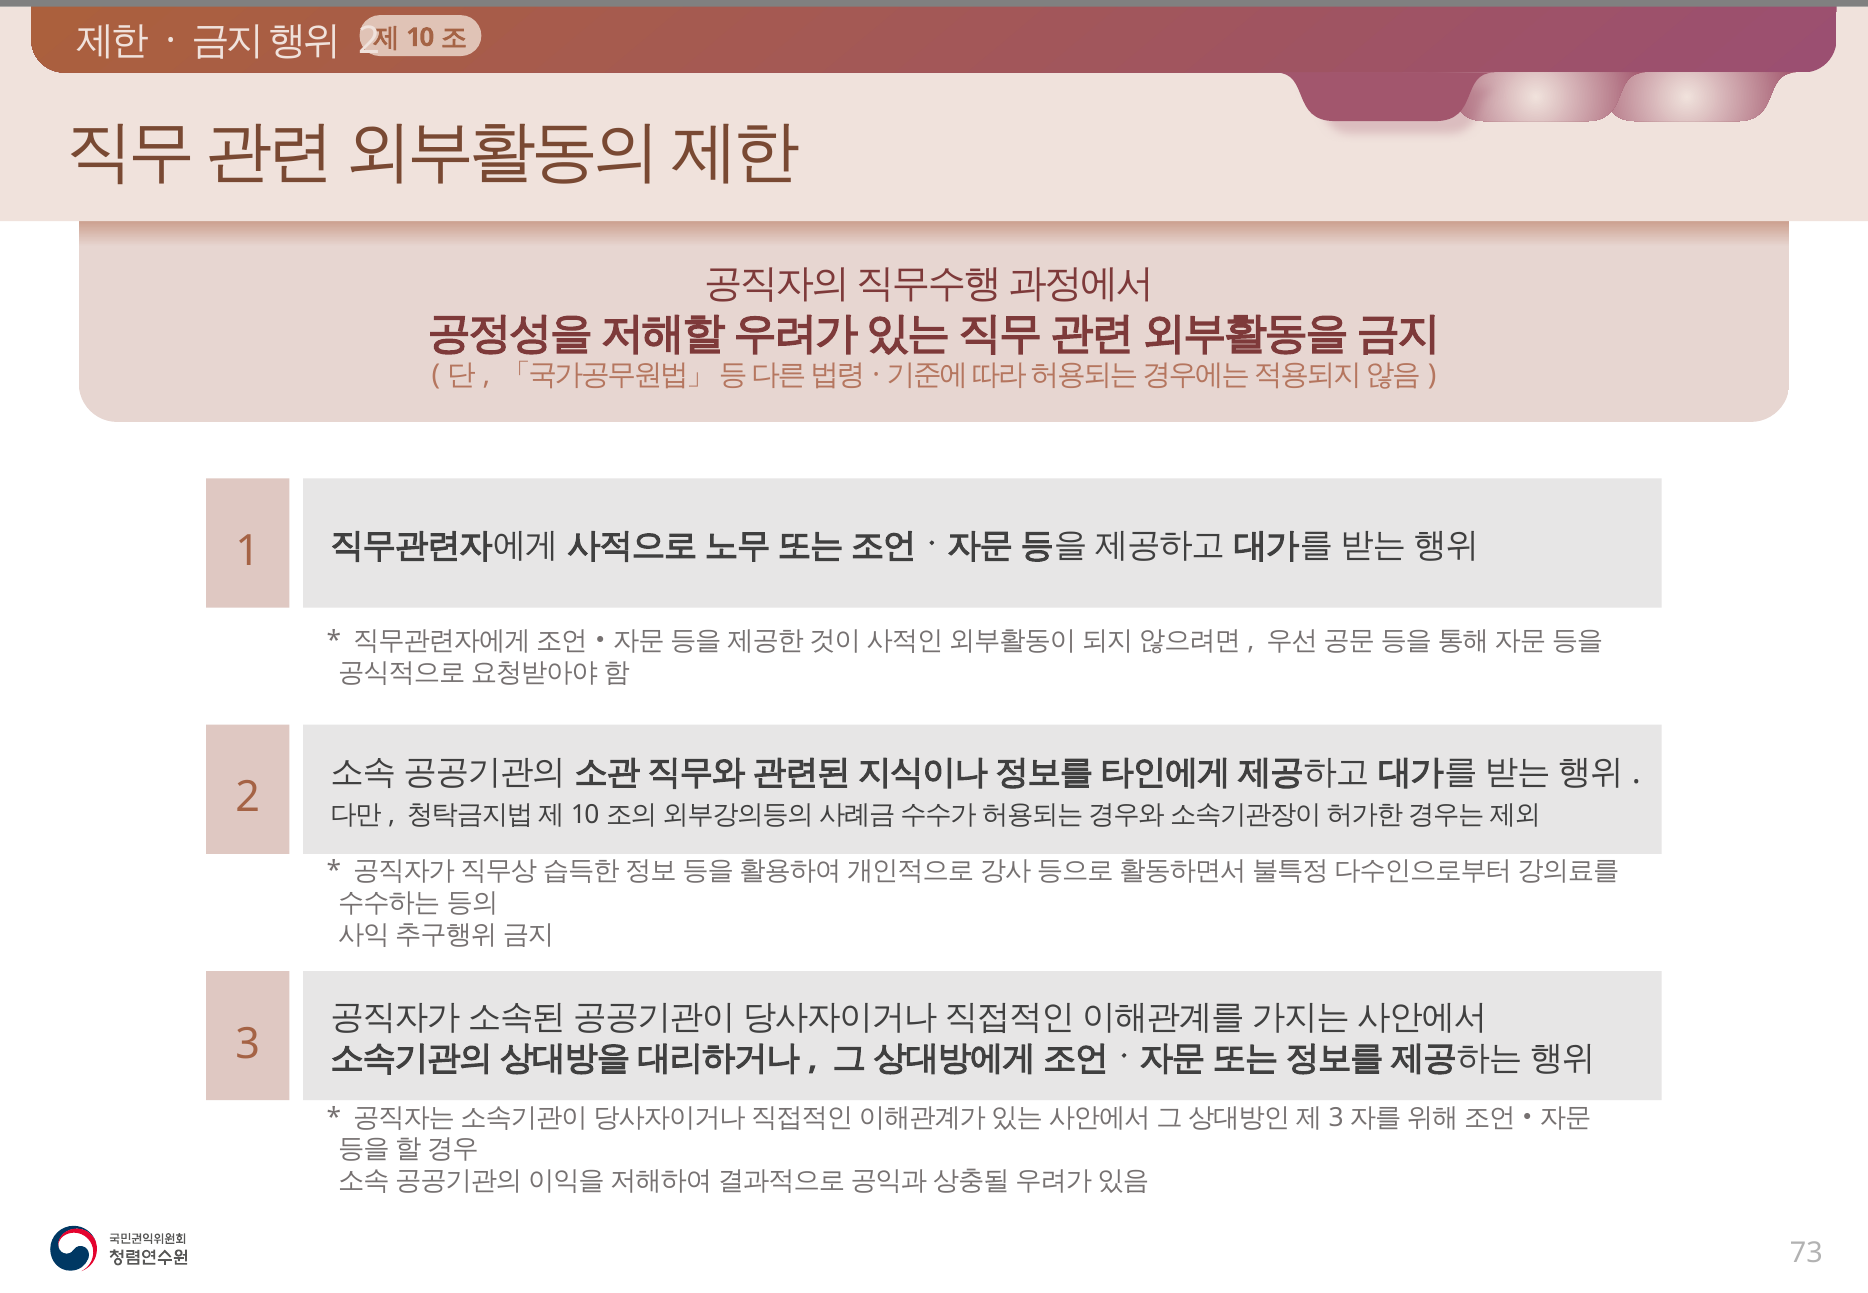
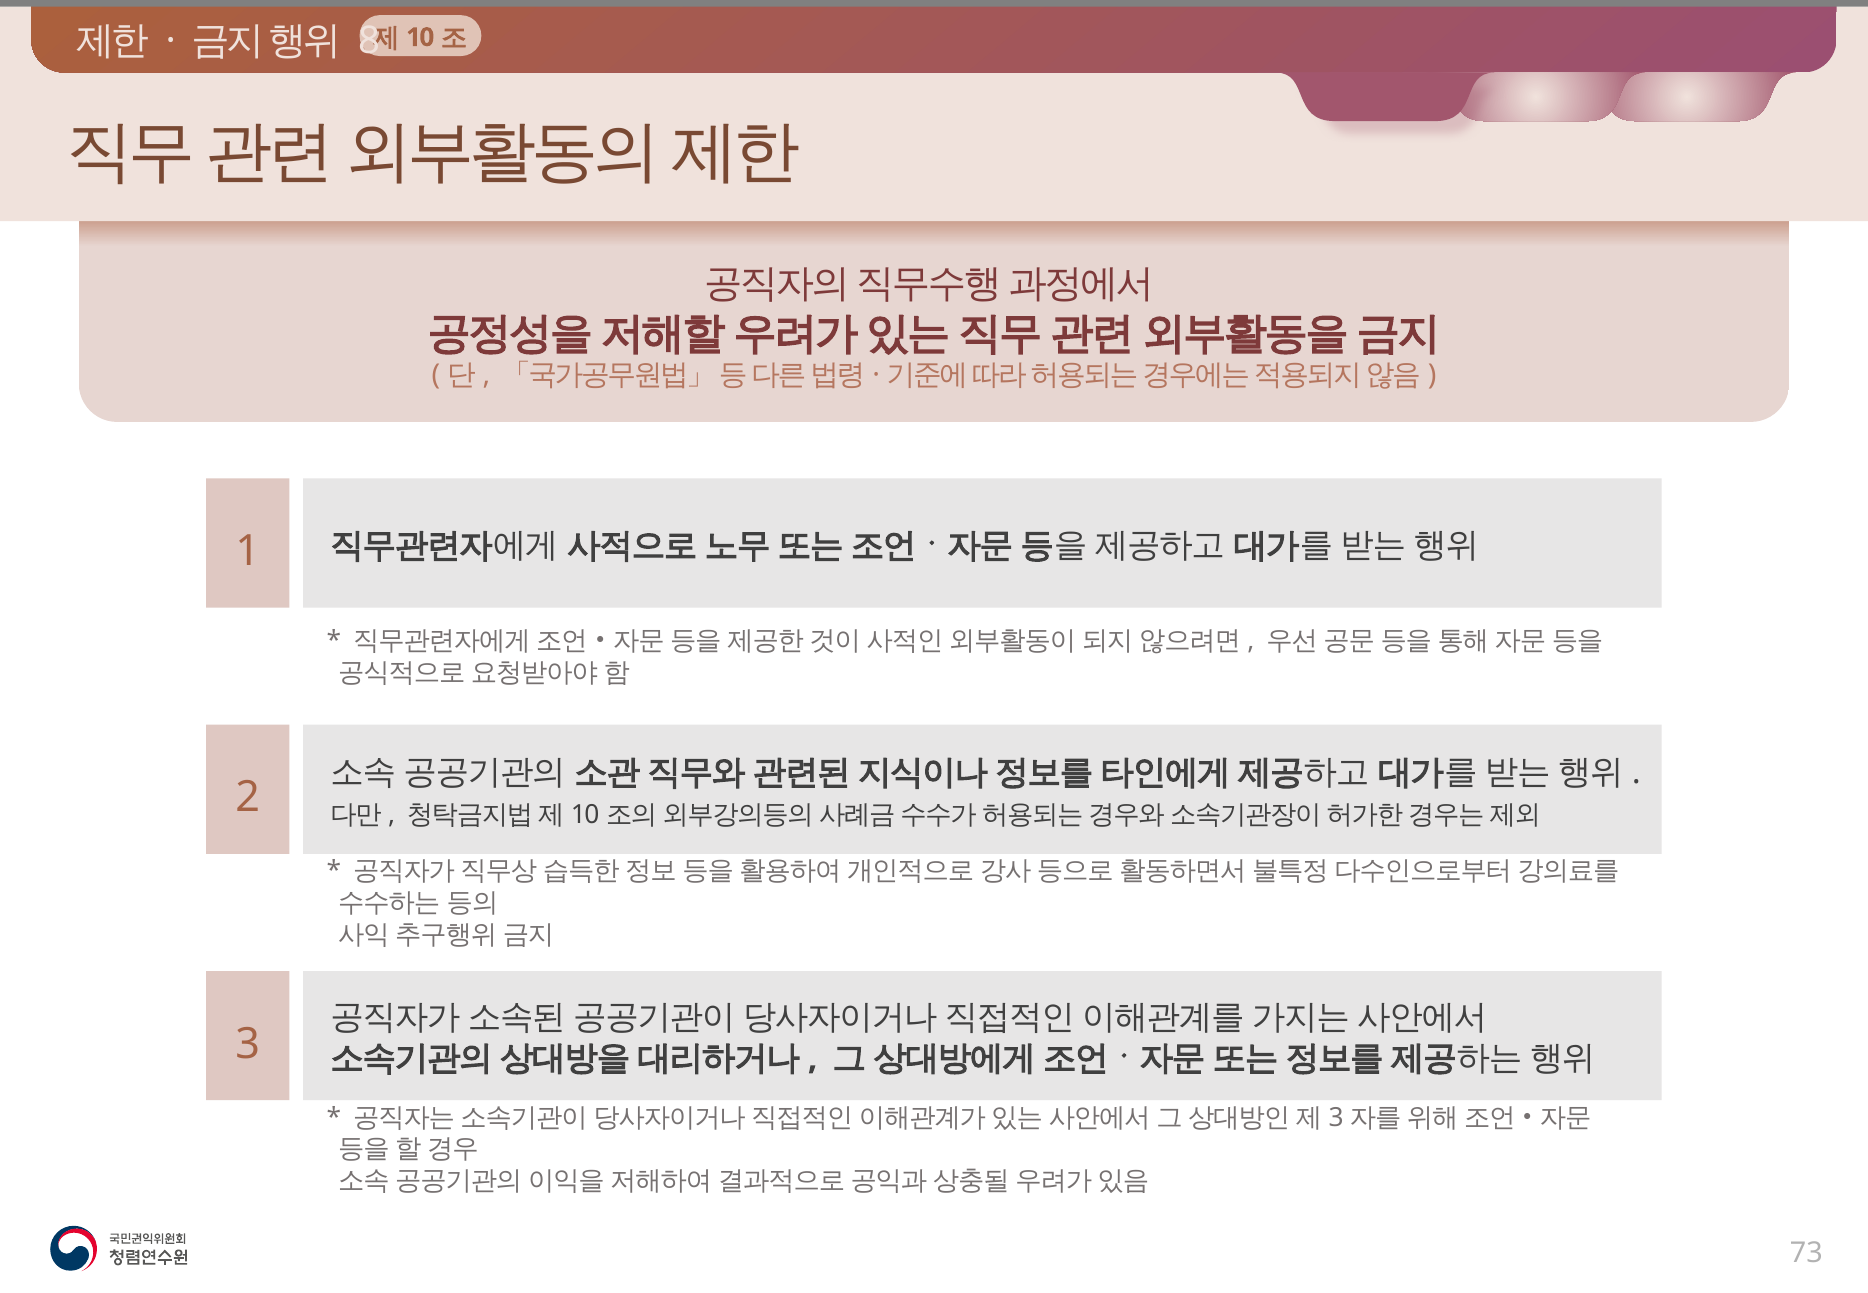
2: 2 -> 8 (369, 40)
